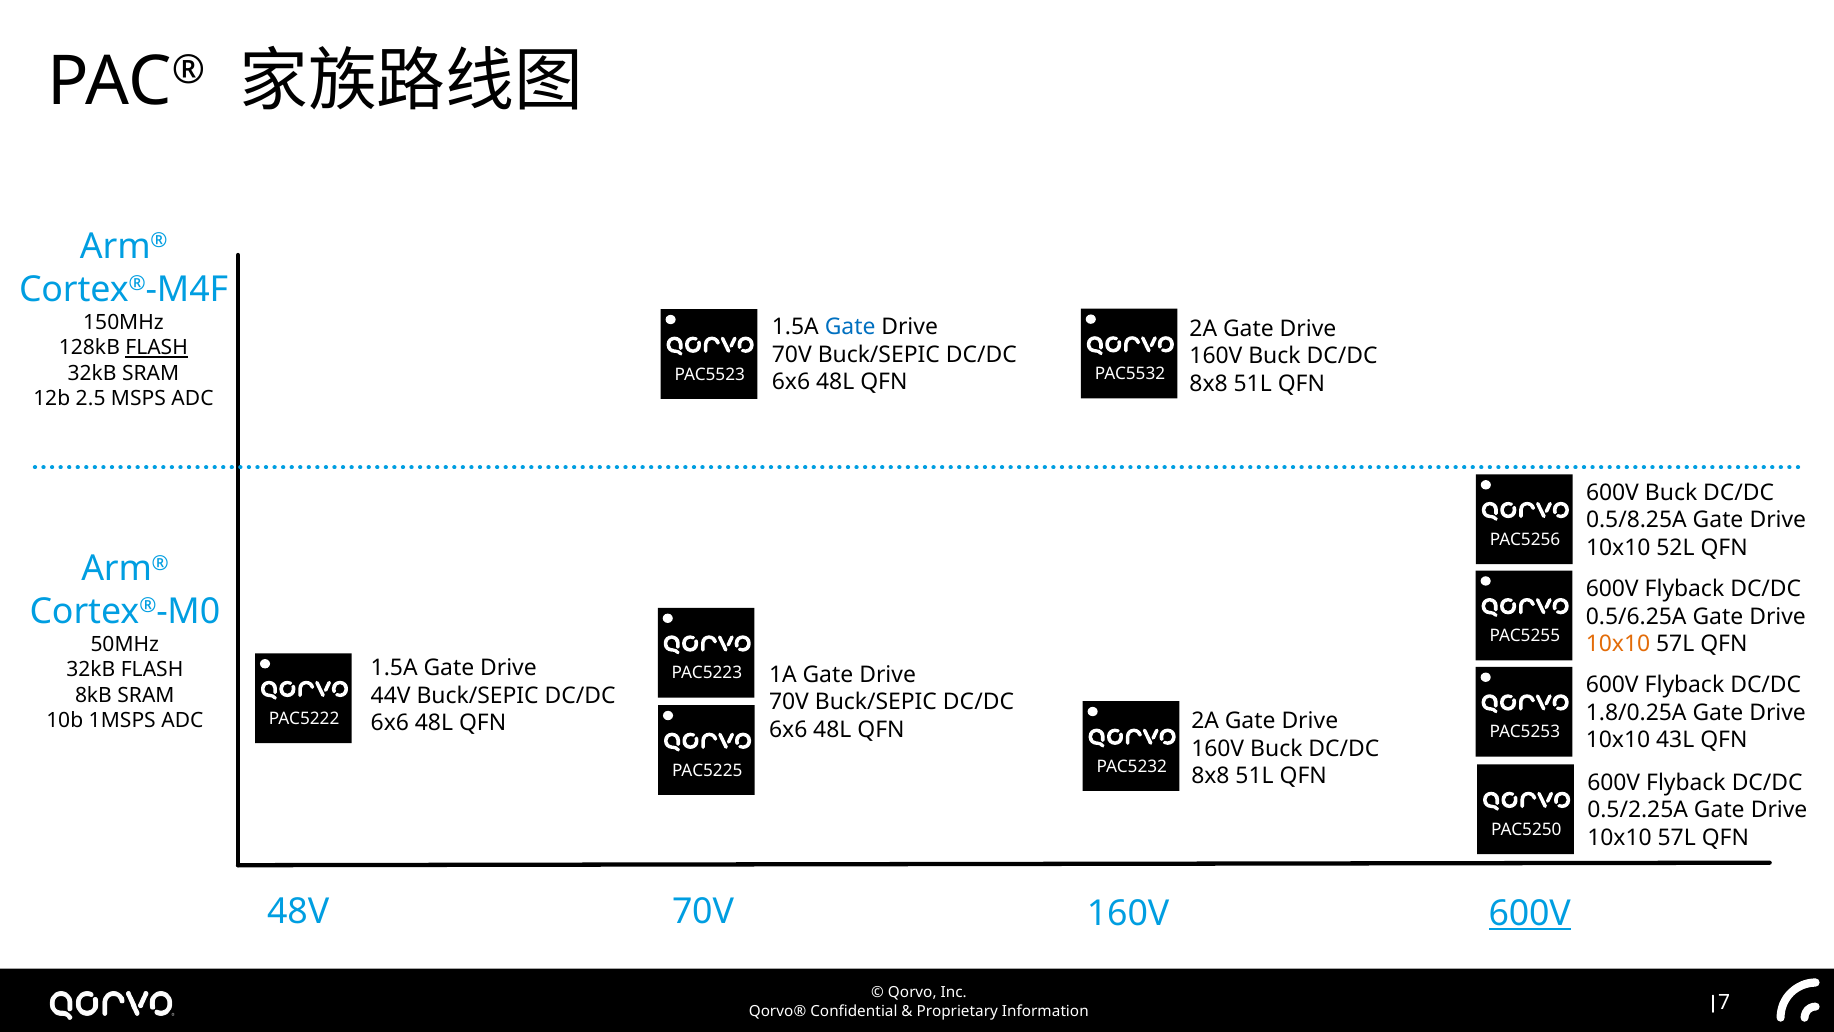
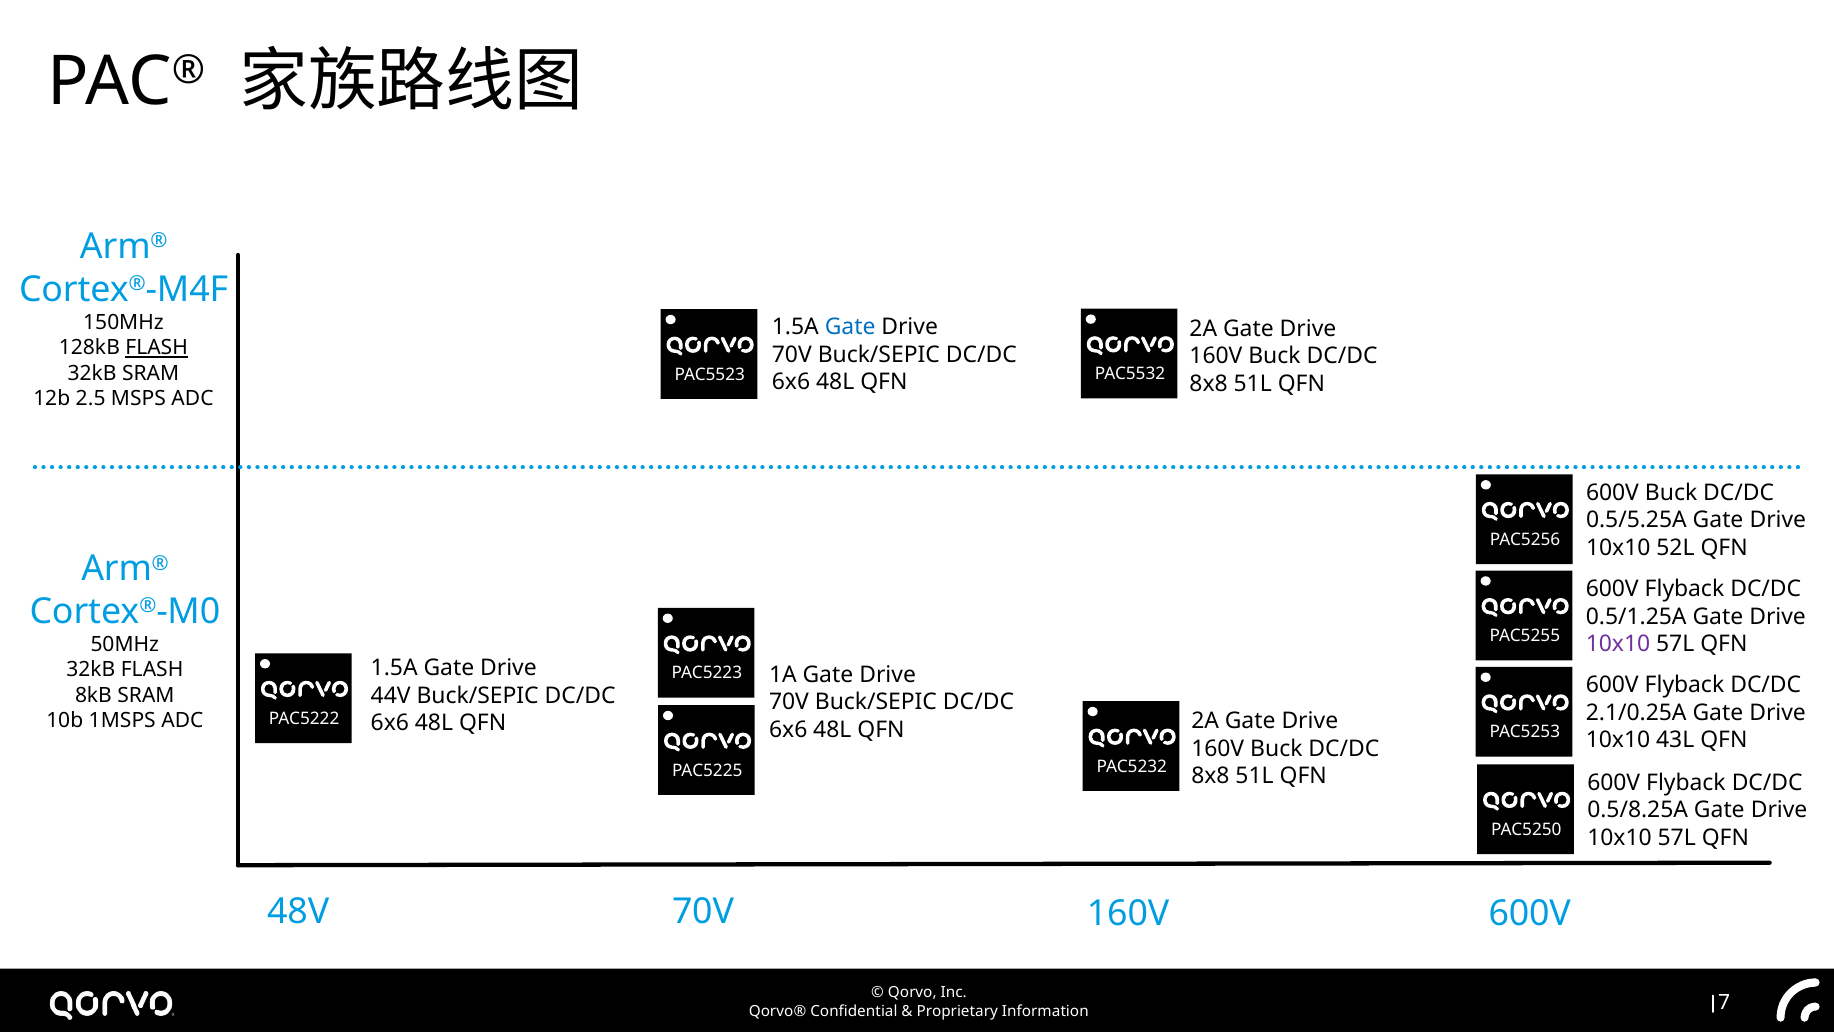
0.5/8.25A: 0.5/8.25A -> 0.5/5.25A (1636, 520)
0.5/6.25A: 0.5/6.25A -> 0.5/1.25A (1636, 616)
10x10 colour: orange -> purple (1618, 644)
1.8/0.25A: 1.8/0.25A -> 2.1/0.25A (1636, 713)
0.5/2.25A: 0.5/2.25A -> 0.5/8.25A (1638, 810)
600V underline: present -> none (1530, 914)
